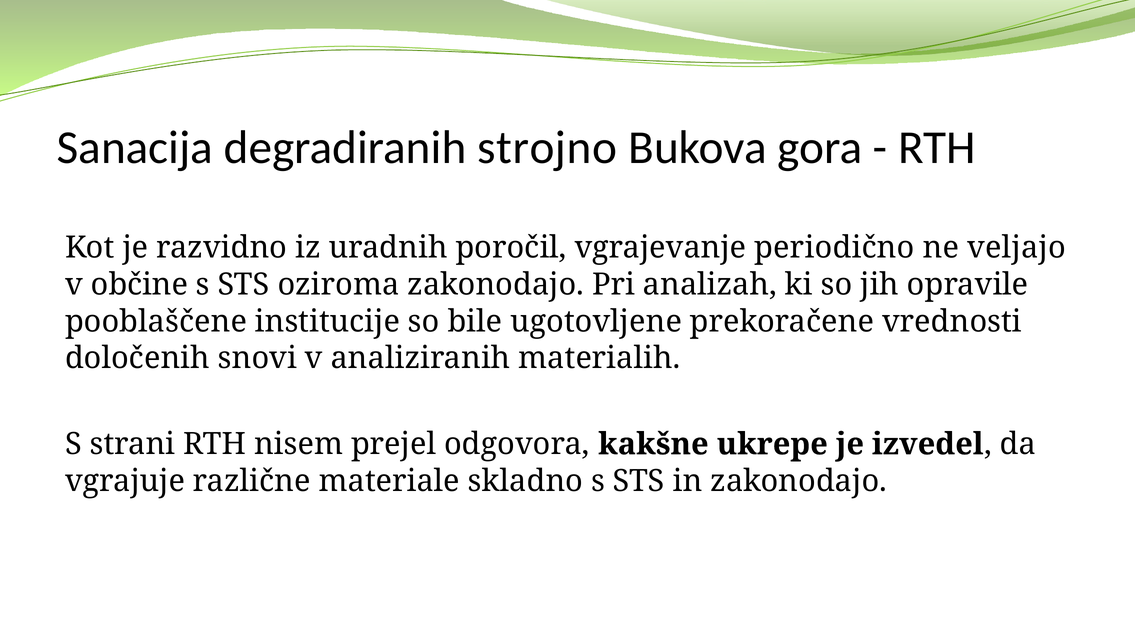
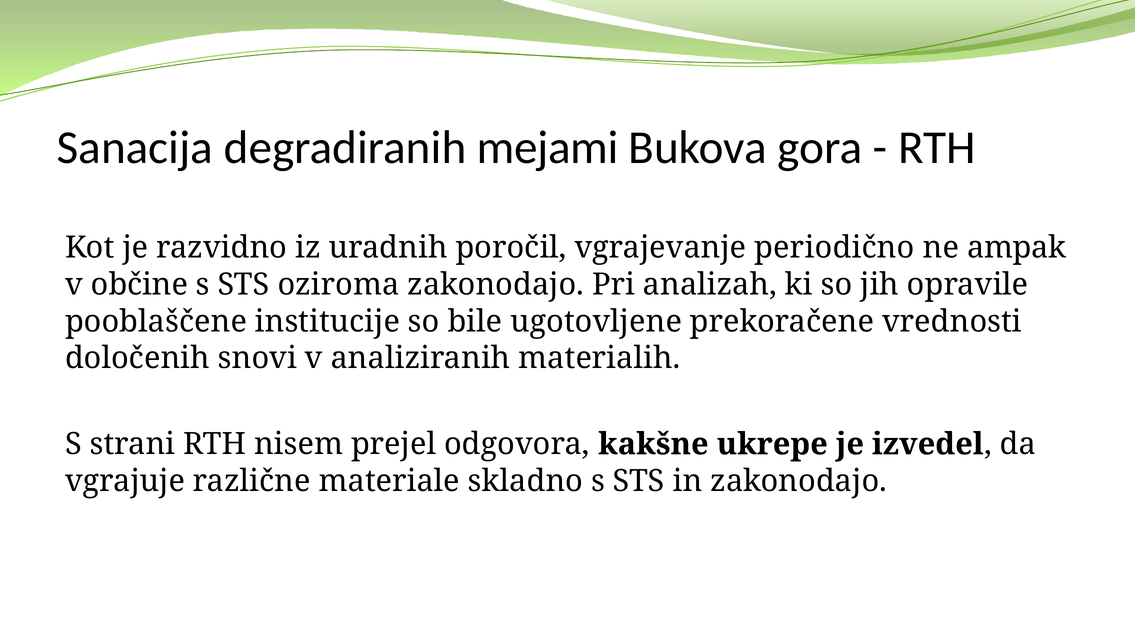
strojno: strojno -> mejami (548, 148)
veljajo: veljajo -> ampak (1017, 248)
